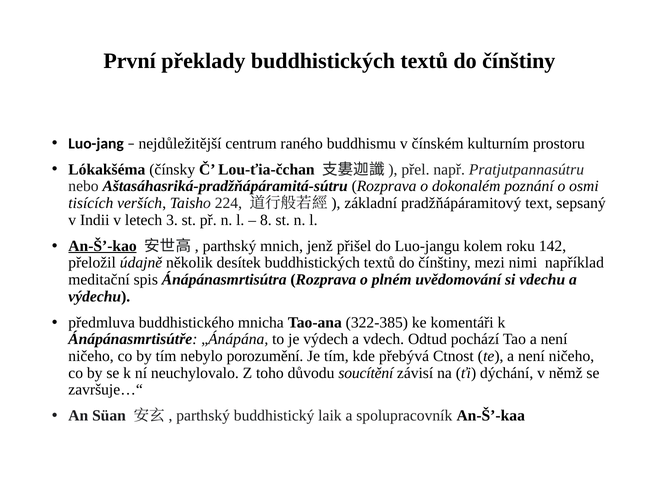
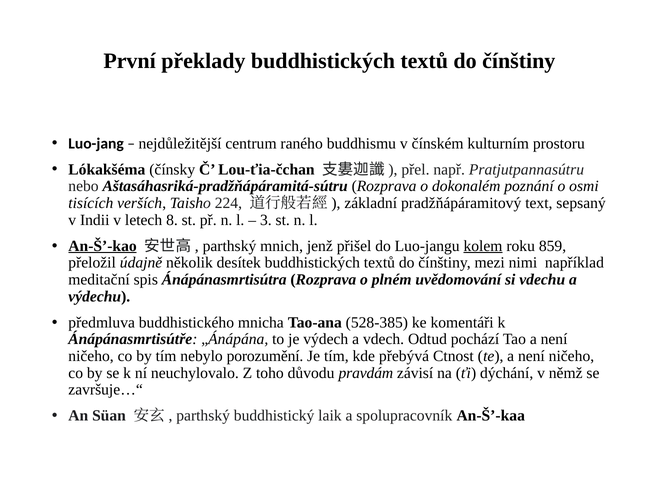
3: 3 -> 8 (172, 220)
8: 8 -> 3 (266, 220)
kolem underline: none -> present (483, 246)
142: 142 -> 859 (553, 246)
322-385: 322-385 -> 528-385 (377, 322)
soucítění: soucítění -> pravdám (366, 372)
